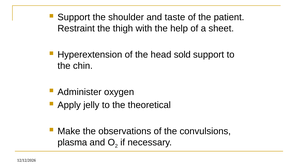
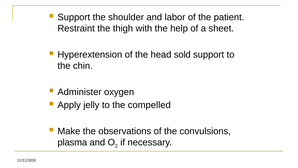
taste: taste -> labor (175, 17)
theoretical: theoretical -> compelled (149, 105)
